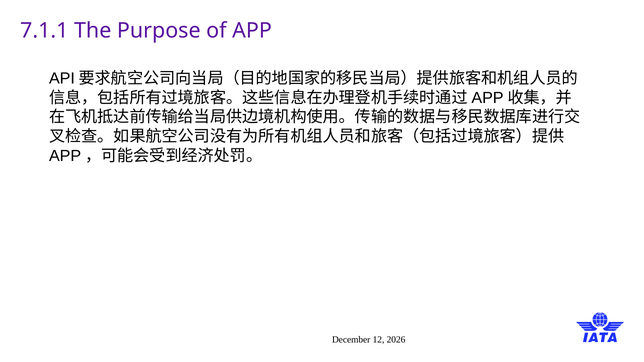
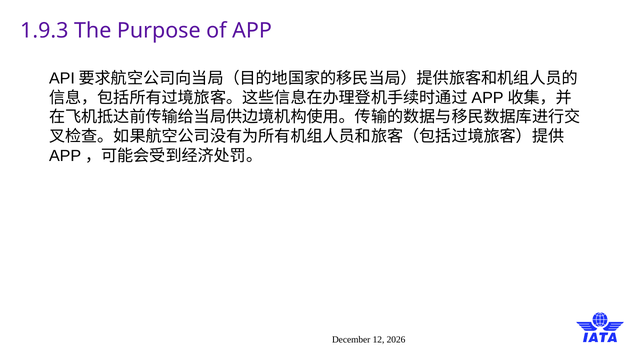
7.1.1: 7.1.1 -> 1.9.3 (44, 31)
